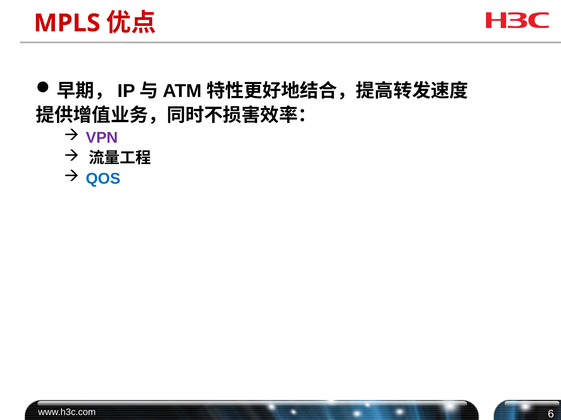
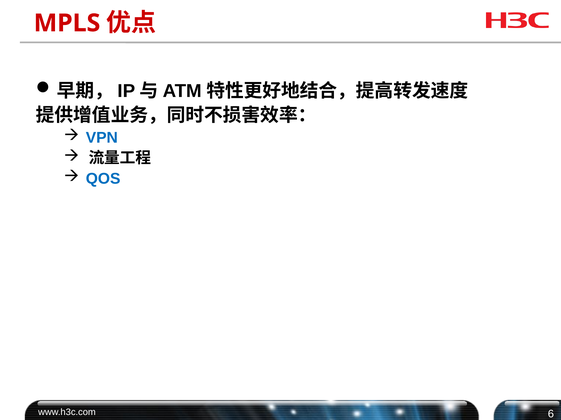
VPN colour: purple -> blue (102, 138)
